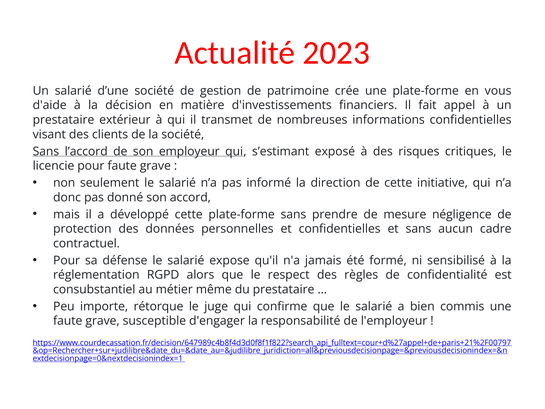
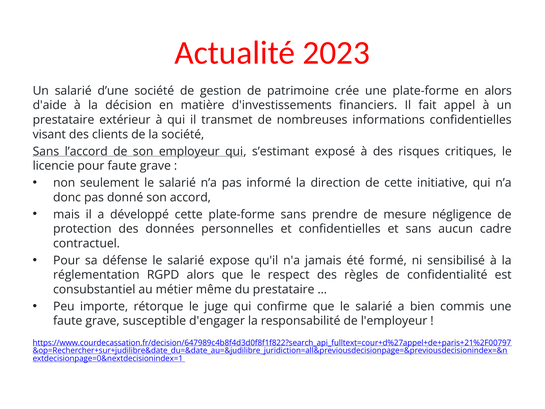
en vous: vous -> alors (498, 91)
